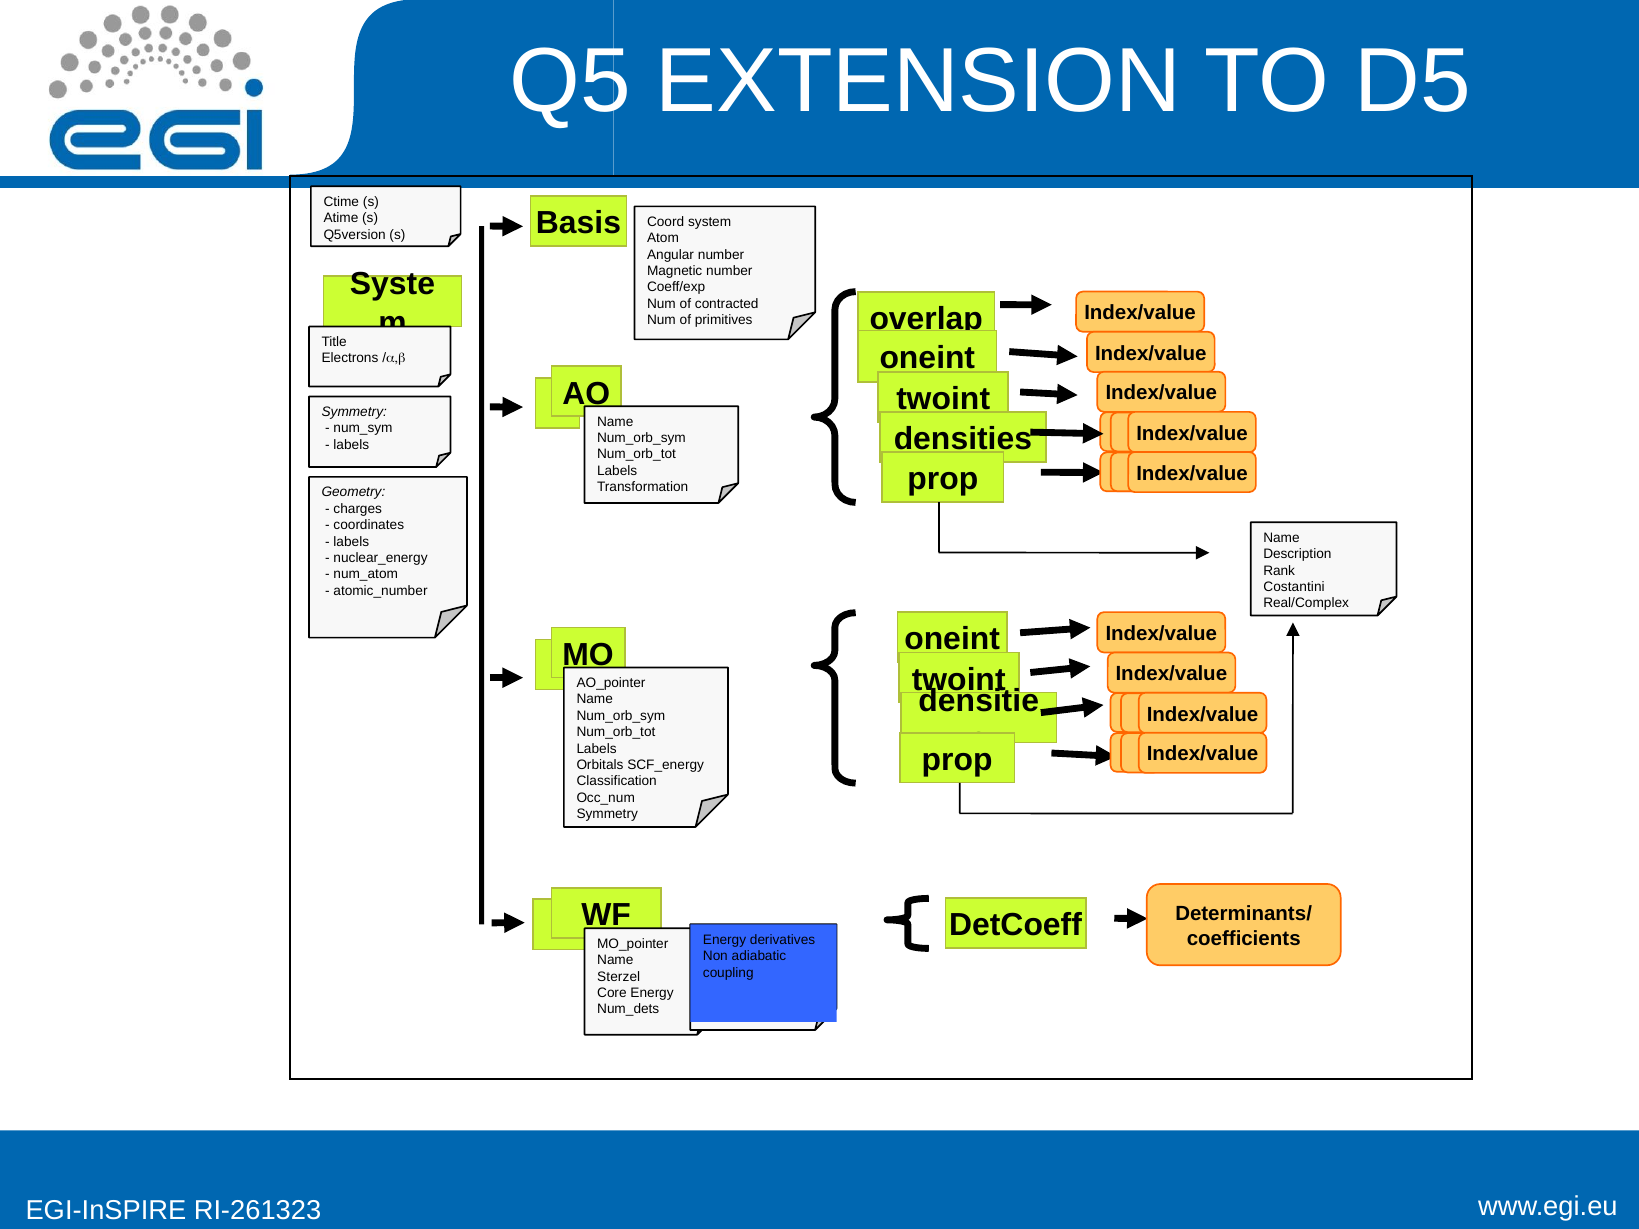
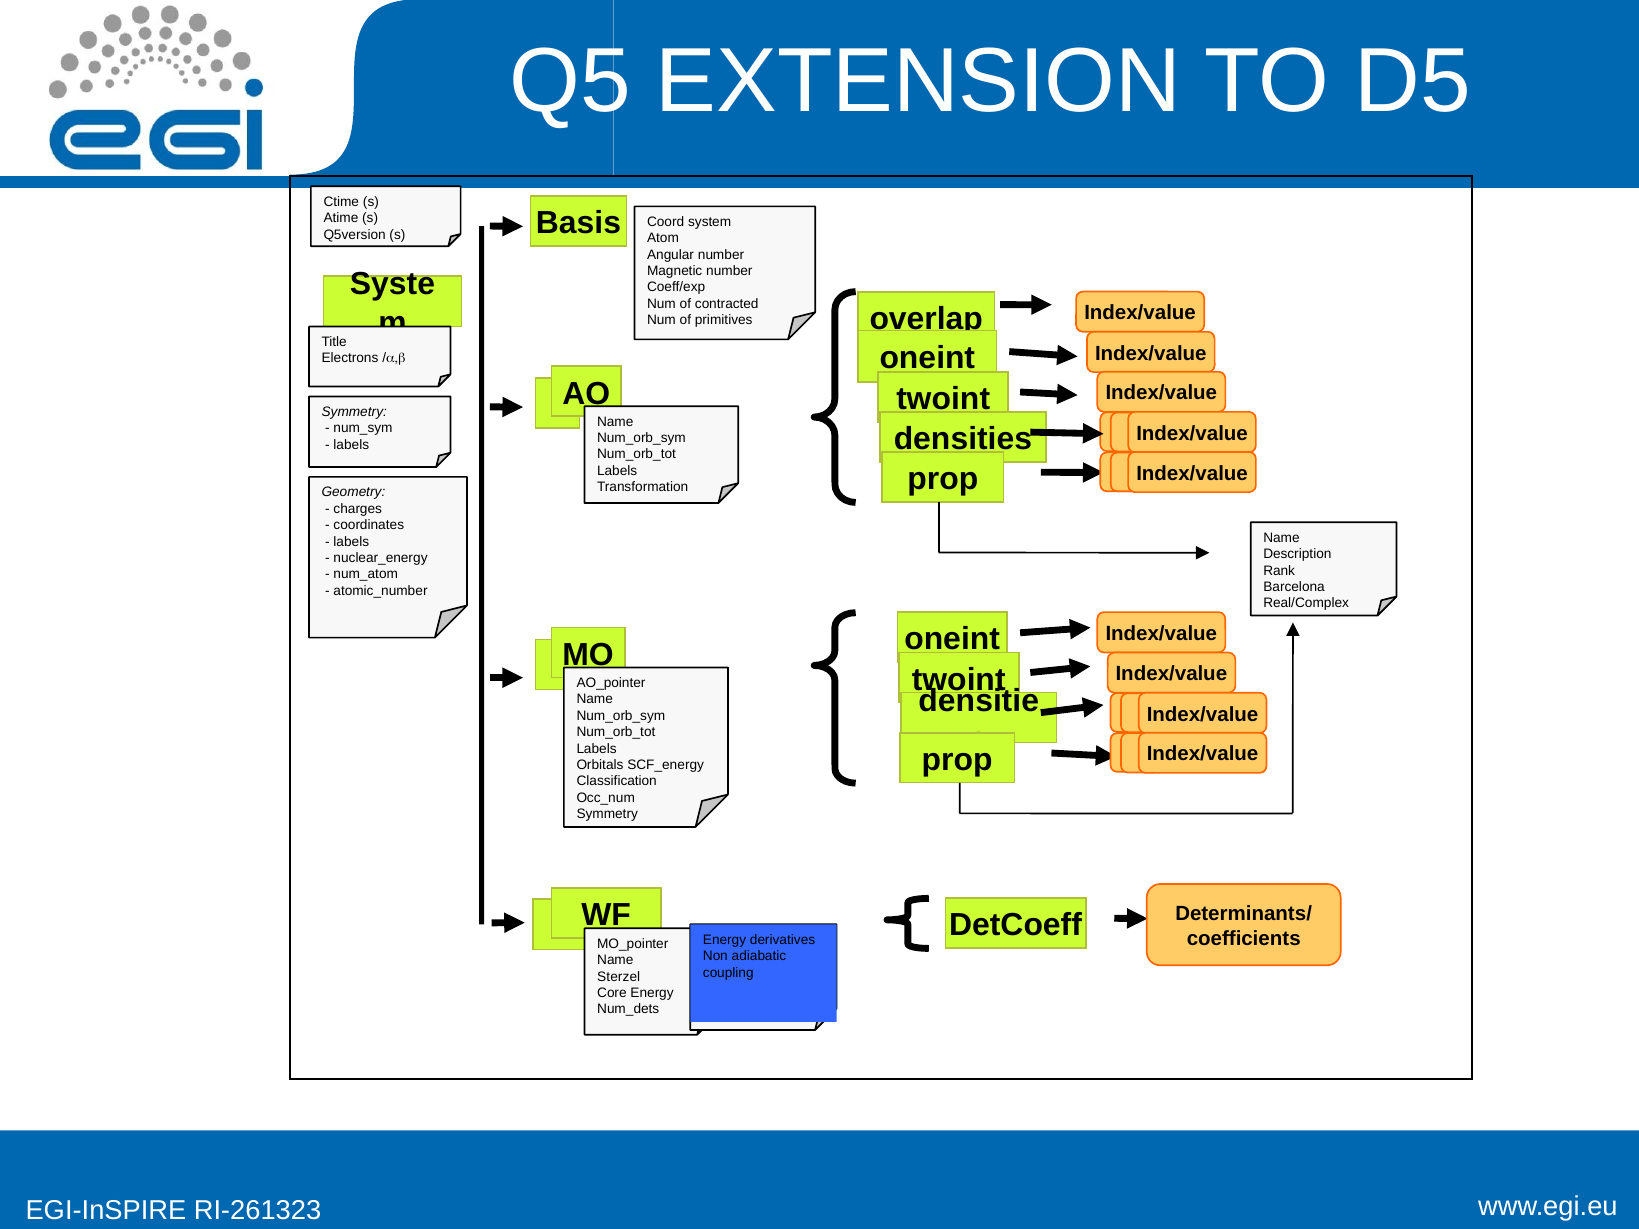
Costantini: Costantini -> Barcelona (1294, 587)
